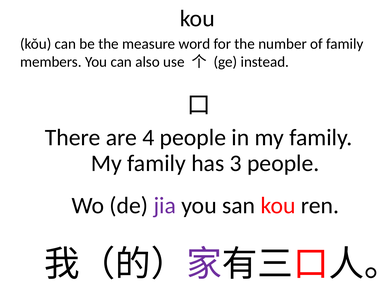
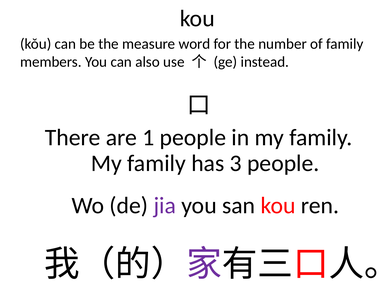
4: 4 -> 1 (148, 138)
